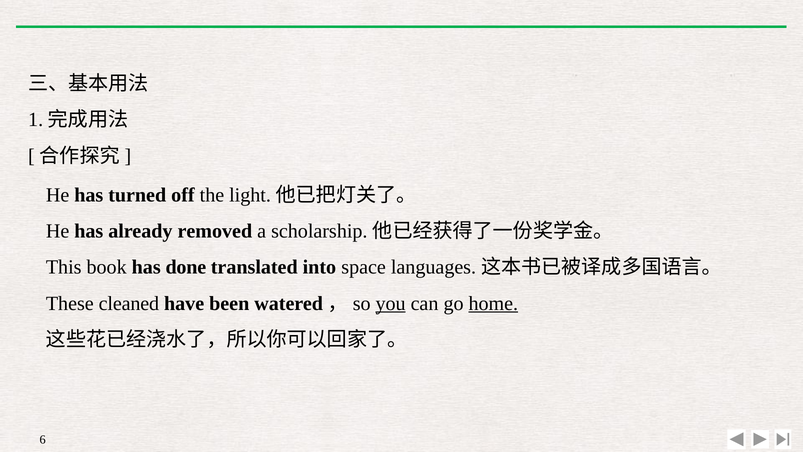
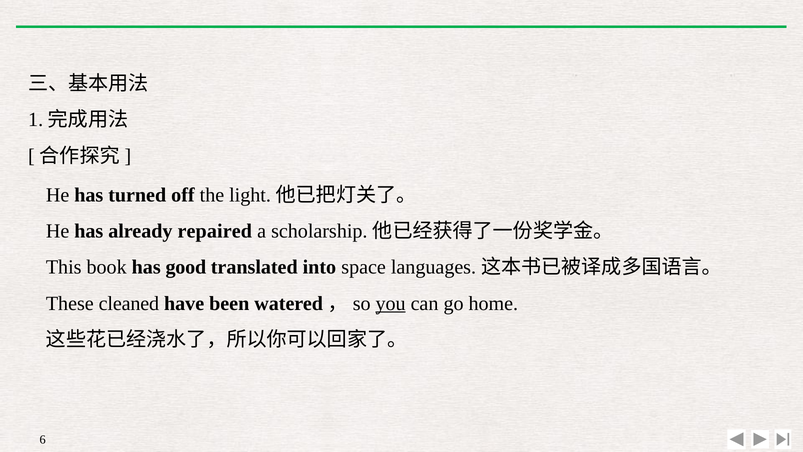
removed: removed -> repaired (215, 231)
done: done -> good (186, 267)
home underline: present -> none (493, 303)
